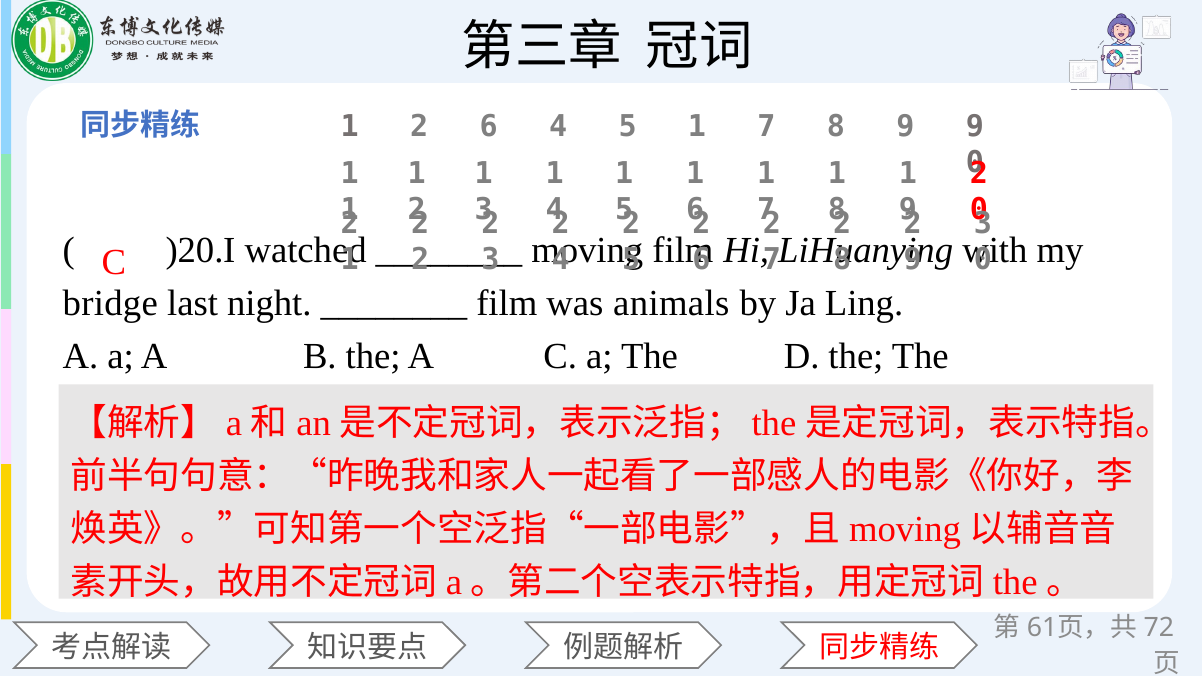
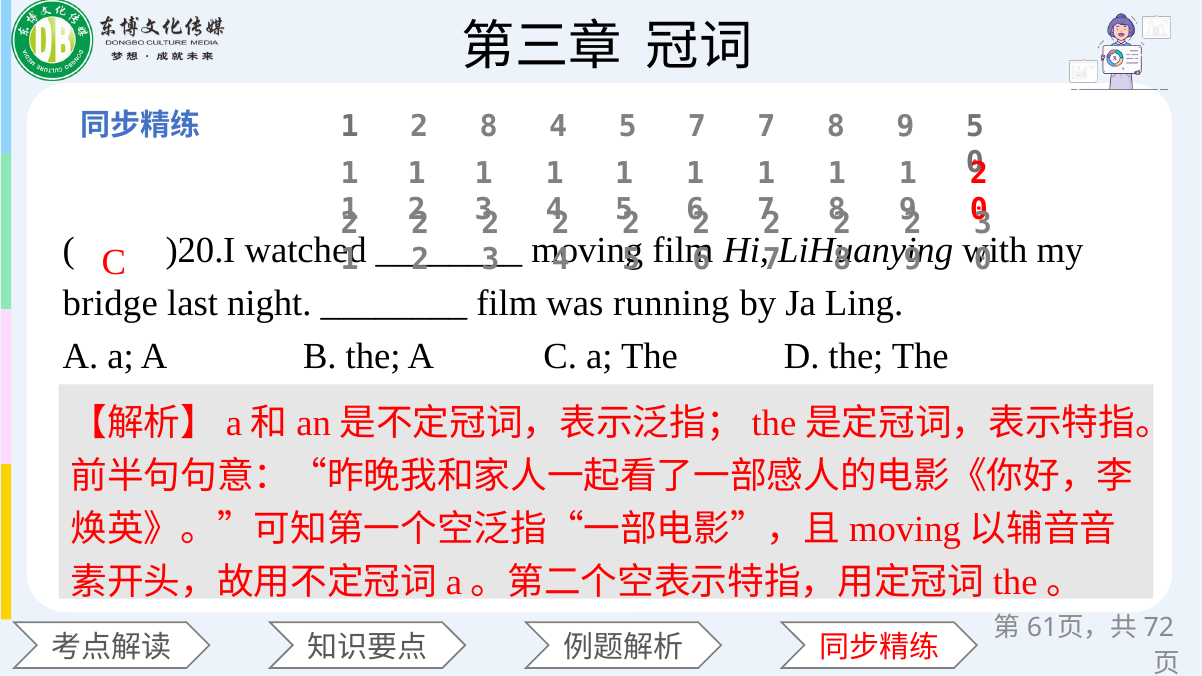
1 2 6: 6 -> 8 (489, 126)
4 5 1: 1 -> 7 (697, 126)
9 9: 9 -> 5 (975, 126)
animals: animals -> running (671, 304)
